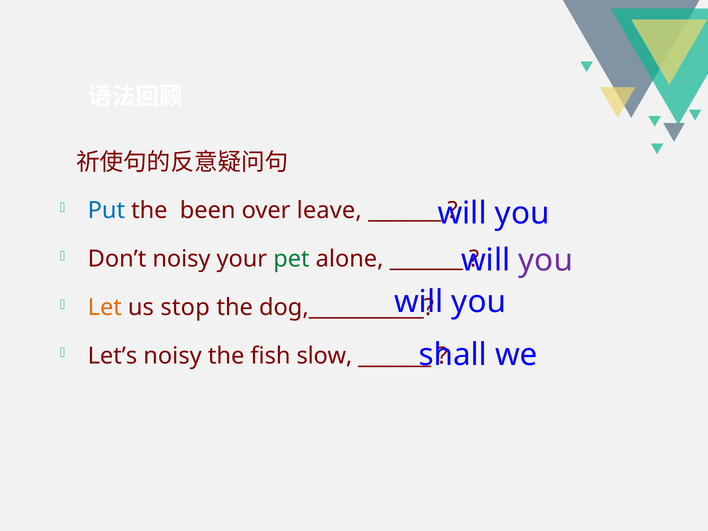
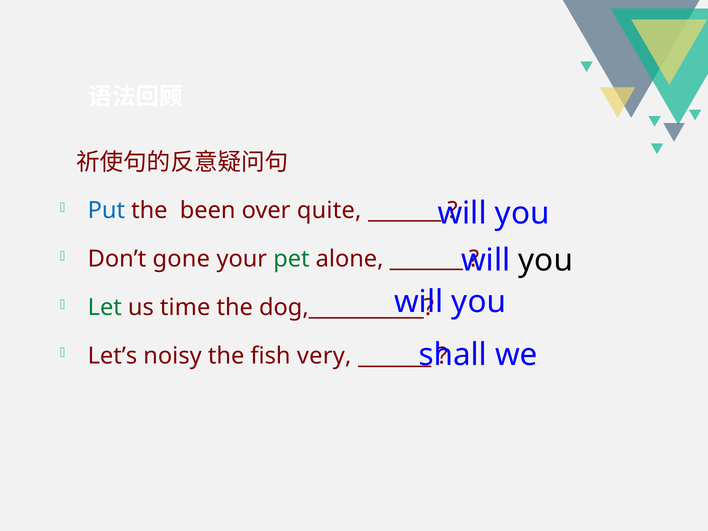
leave: leave -> quite (329, 211)
Don’t noisy: noisy -> gone (181, 259)
you colour: purple -> black (546, 261)
Let colour: orange -> green (105, 307)
stop: stop -> time (185, 307)
slow: slow -> very (324, 356)
